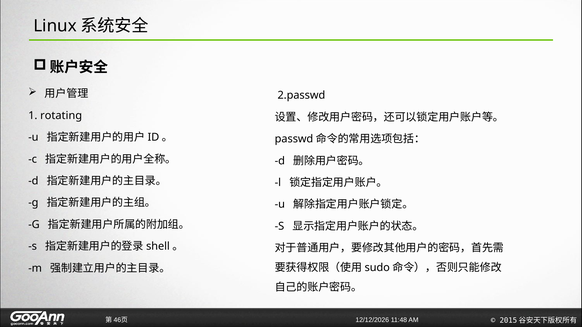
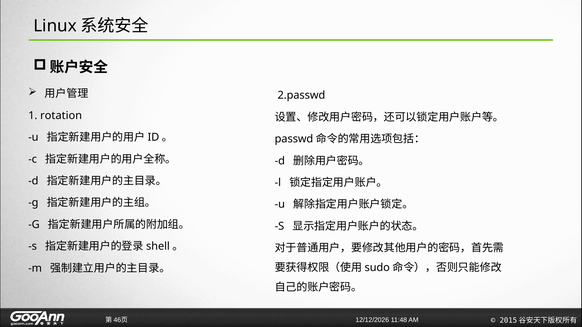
rotating: rotating -> rotation (61, 116)
